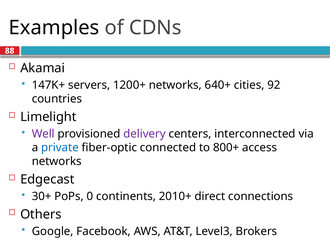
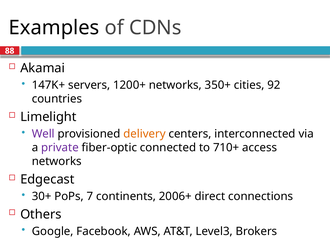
640+: 640+ -> 350+ (218, 85)
delivery colour: purple -> orange (145, 134)
private colour: blue -> purple (60, 147)
800+: 800+ -> 710+ (226, 147)
0: 0 -> 7 (90, 196)
2010+: 2010+ -> 2006+ (175, 196)
